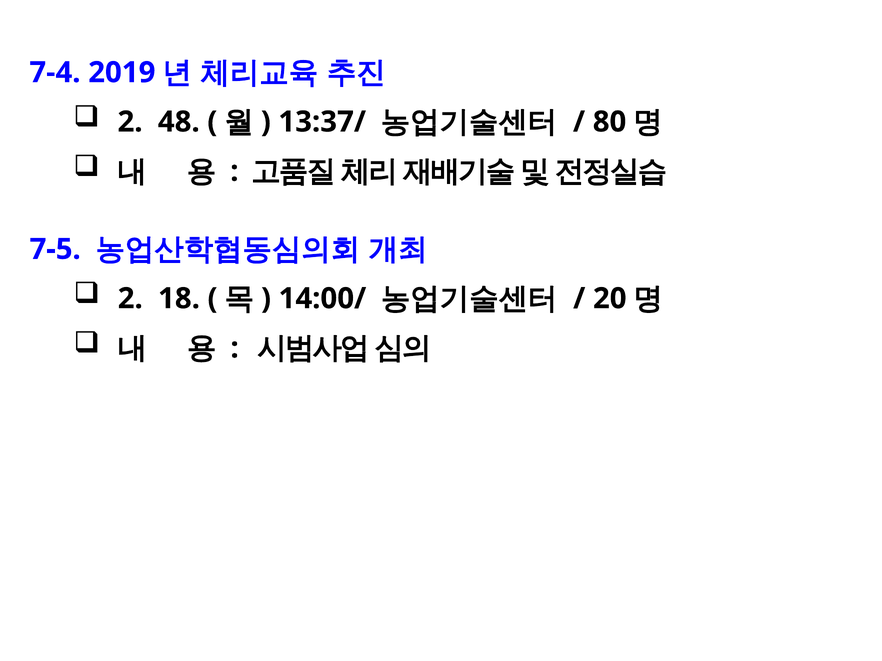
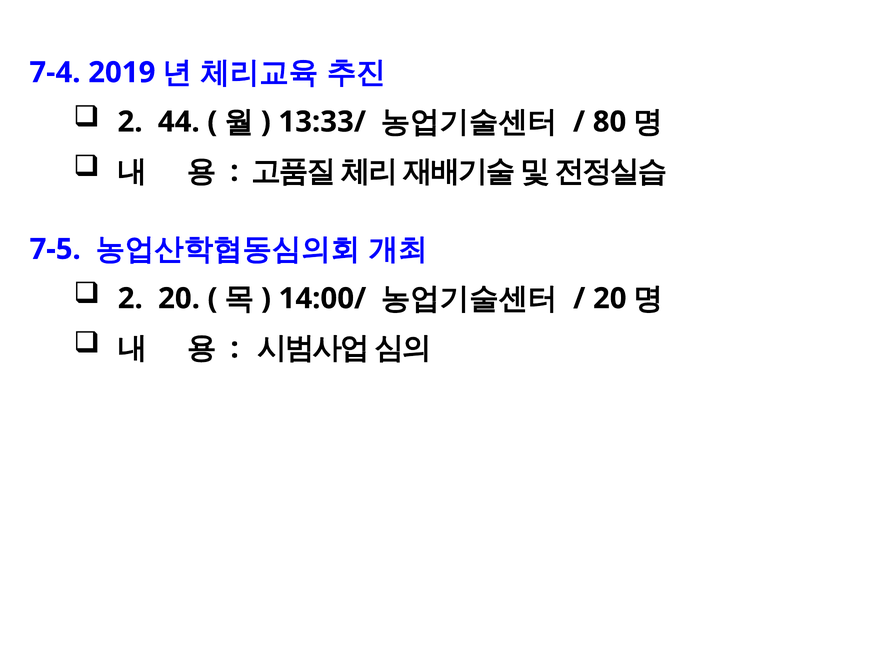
48: 48 -> 44 (179, 122)
13:37/: 13:37/ -> 13:33/ (322, 122)
2 18: 18 -> 20 (179, 299)
